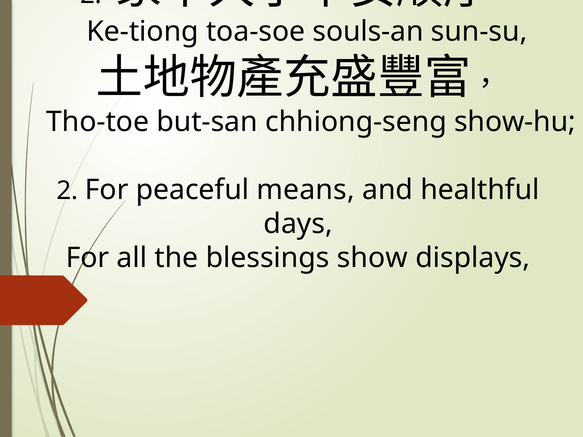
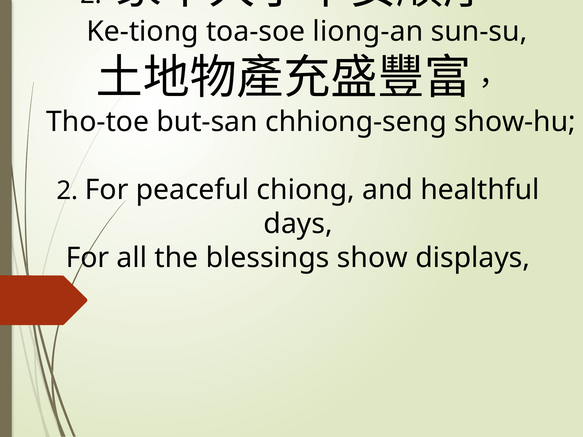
souls-an: souls-an -> liong-an (368, 32)
means: means -> chiong (306, 190)
